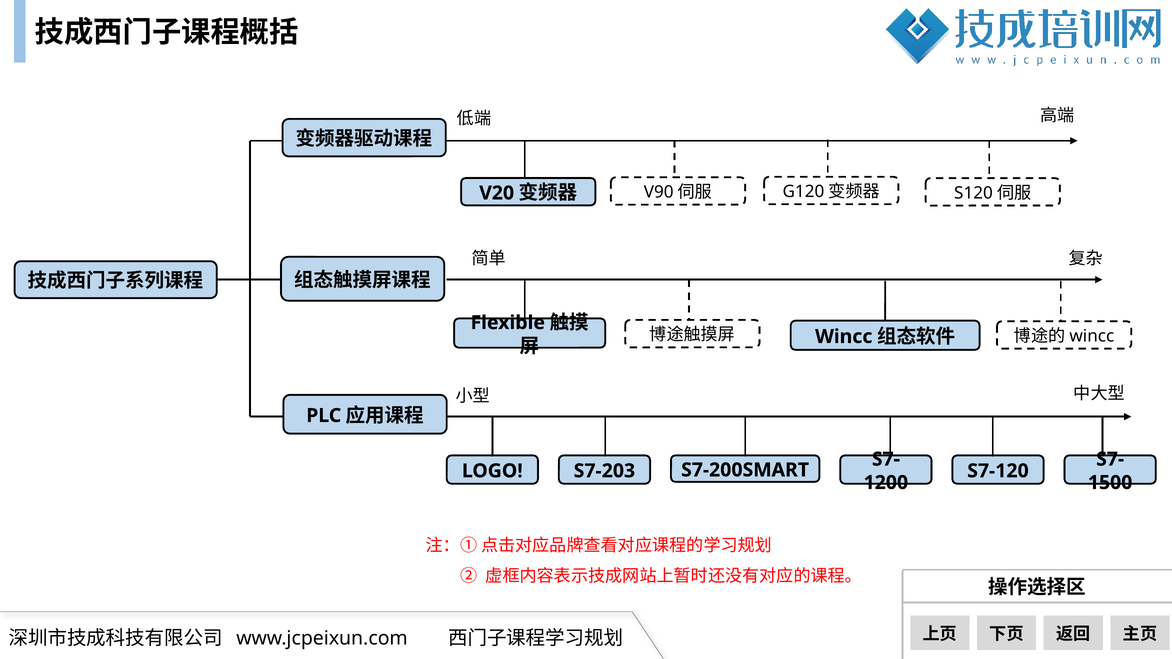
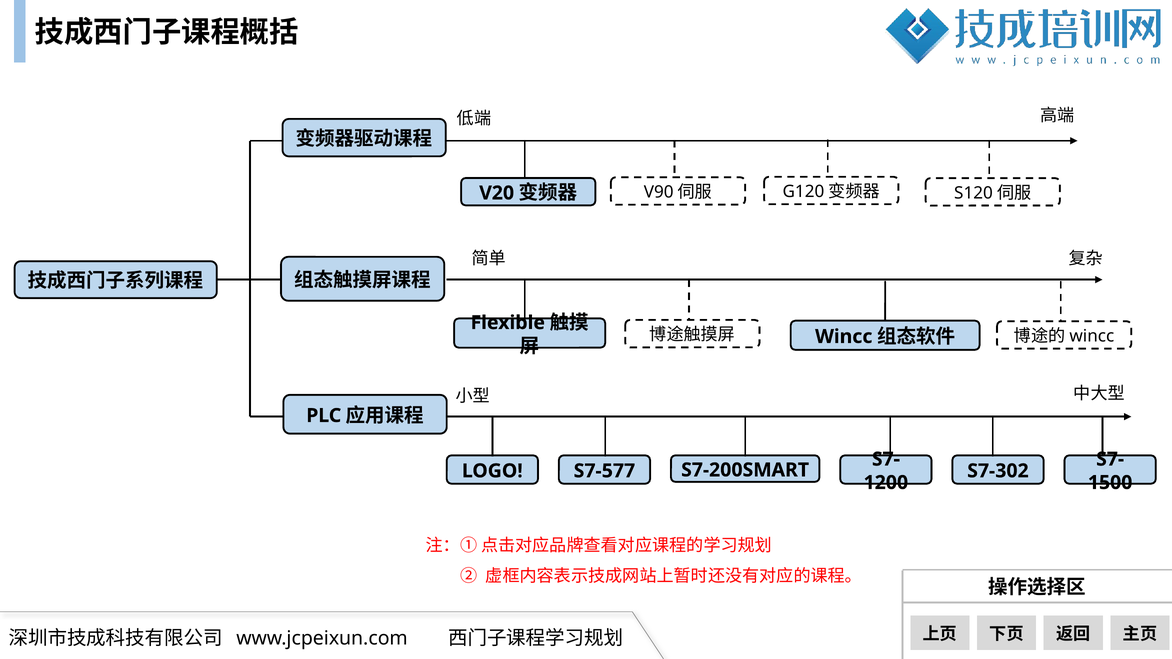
S7-203: S7-203 -> S7-577 (604, 471)
S7-120: S7-120 -> S7-302 (998, 471)
